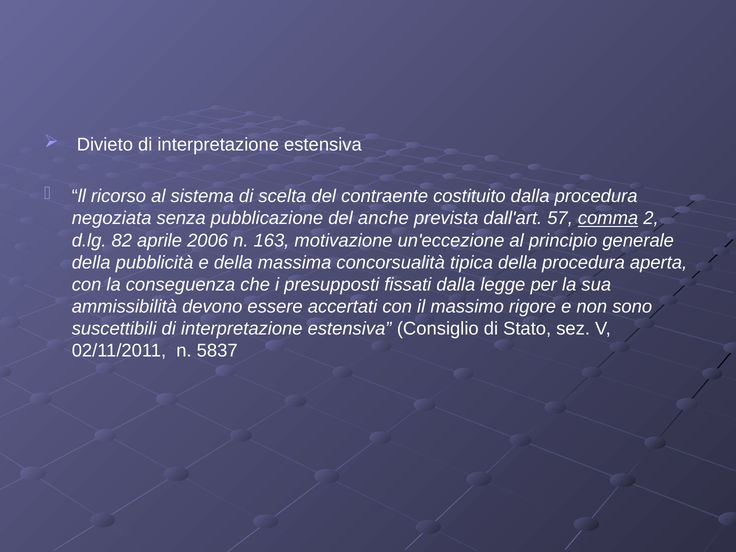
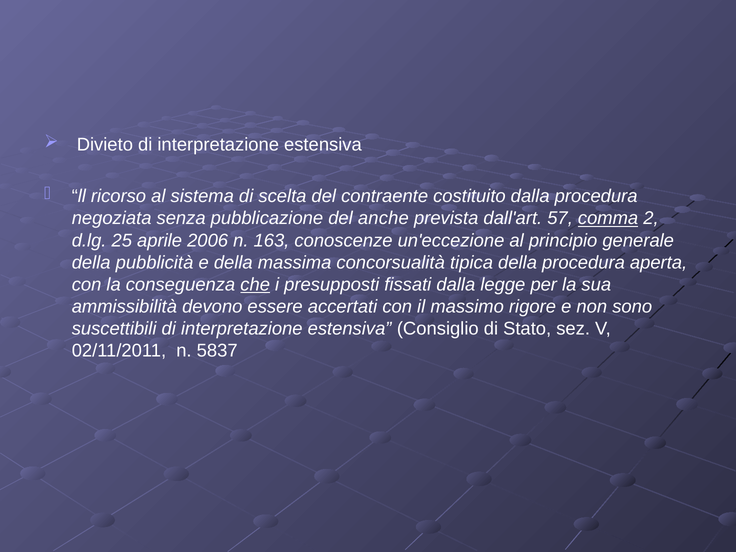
82: 82 -> 25 (122, 240)
motivazione: motivazione -> conoscenze (344, 240)
che underline: none -> present (255, 285)
